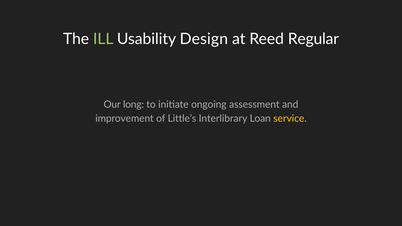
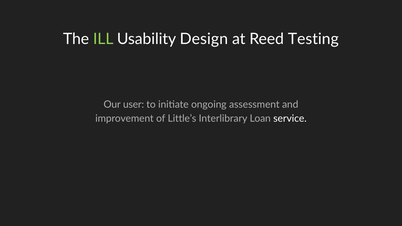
Regular: Regular -> Testing (313, 39)
long: long -> user (134, 105)
service colour: yellow -> white (290, 118)
